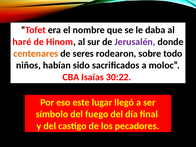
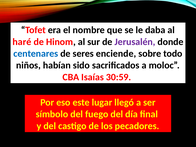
centenares colour: orange -> blue (36, 54)
rodearon: rodearon -> enciende (116, 54)
30:22: 30:22 -> 30:59 (119, 77)
